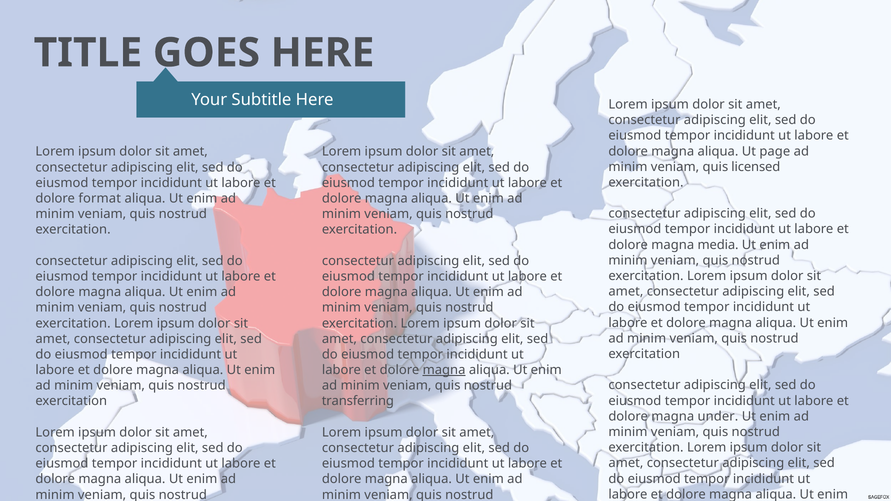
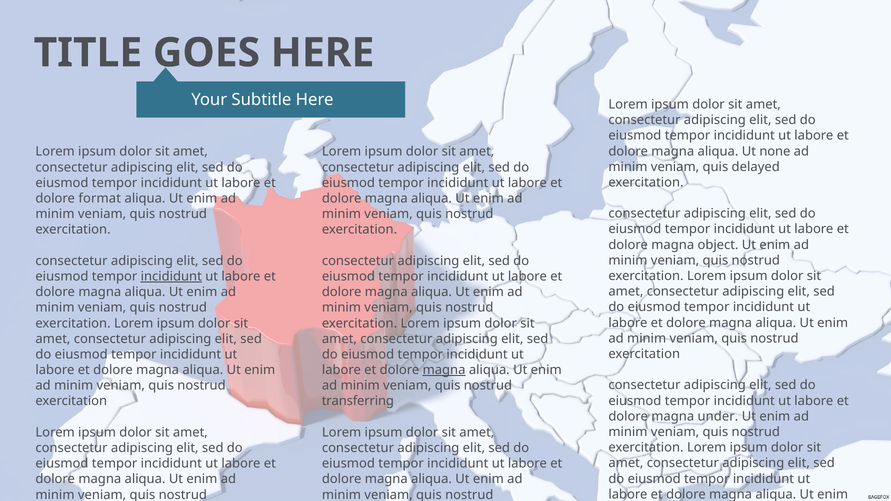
page: page -> none (775, 151)
licensed: licensed -> delayed (756, 167)
media: media -> object (718, 245)
incididunt underline: none -> present (171, 277)
